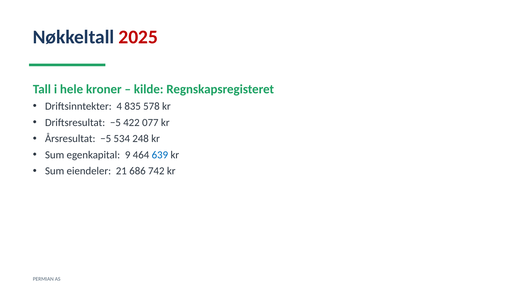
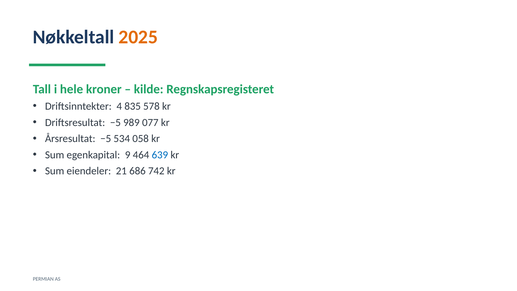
2025 colour: red -> orange (138, 37)
422: 422 -> 989 (131, 122)
248: 248 -> 058 (141, 139)
